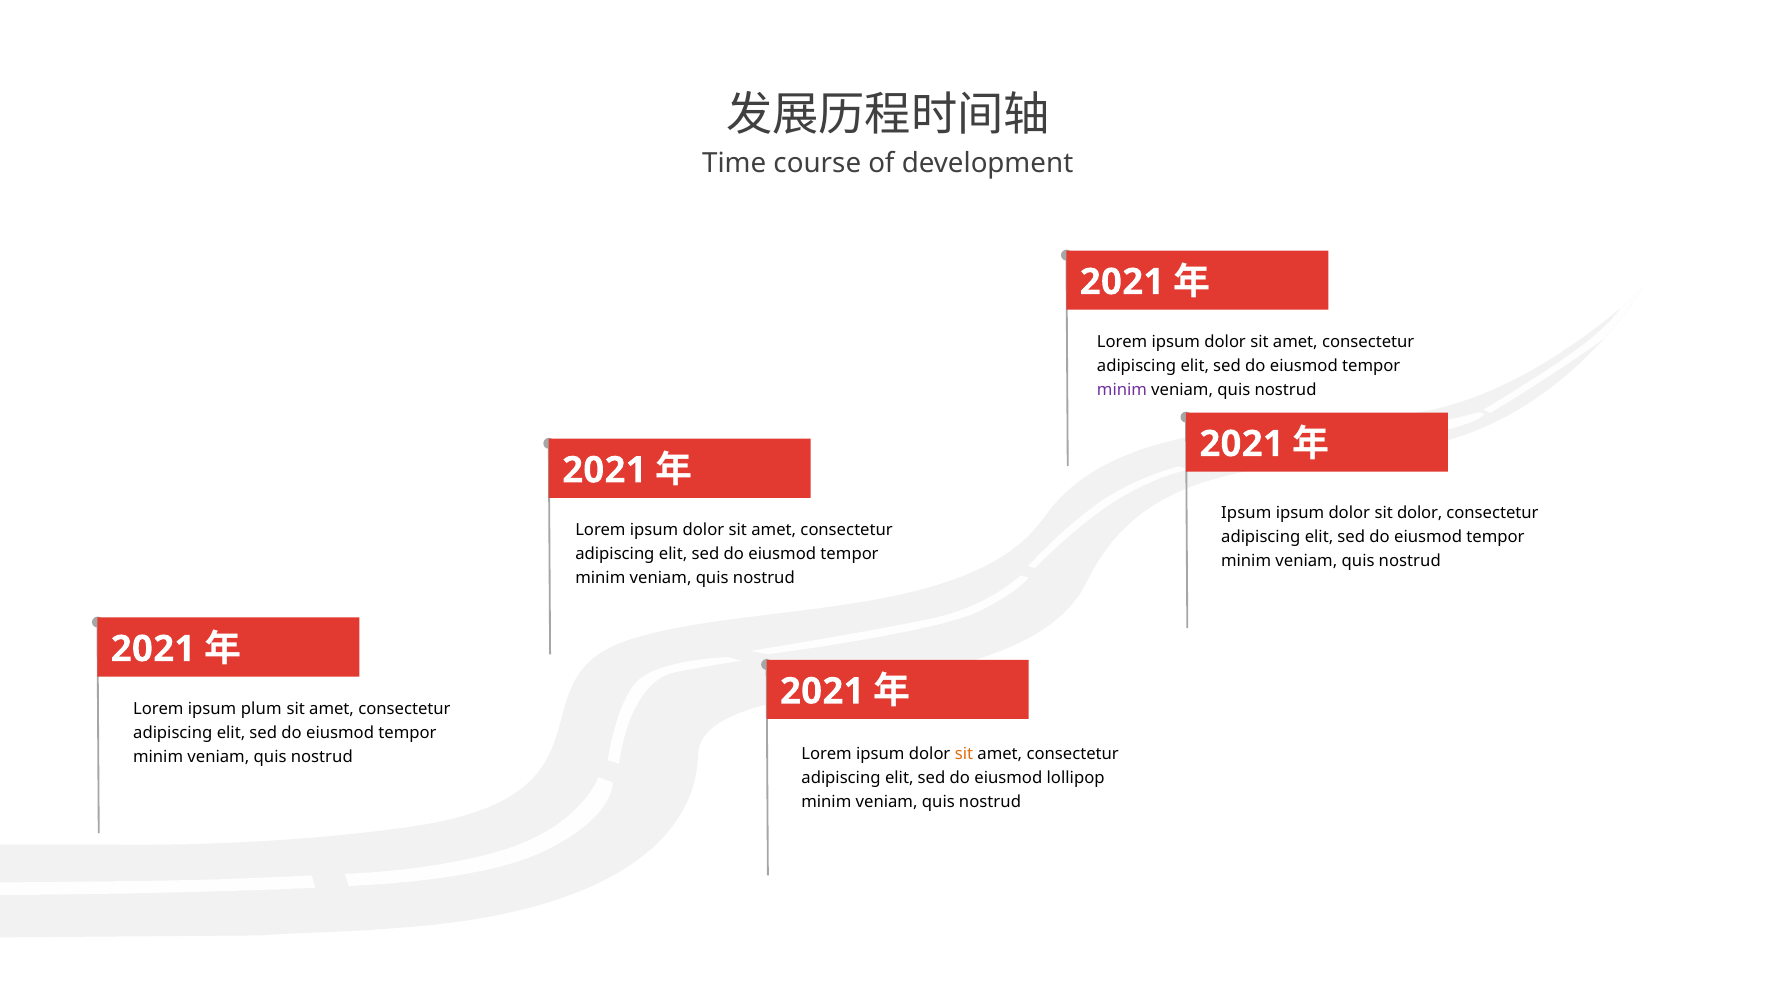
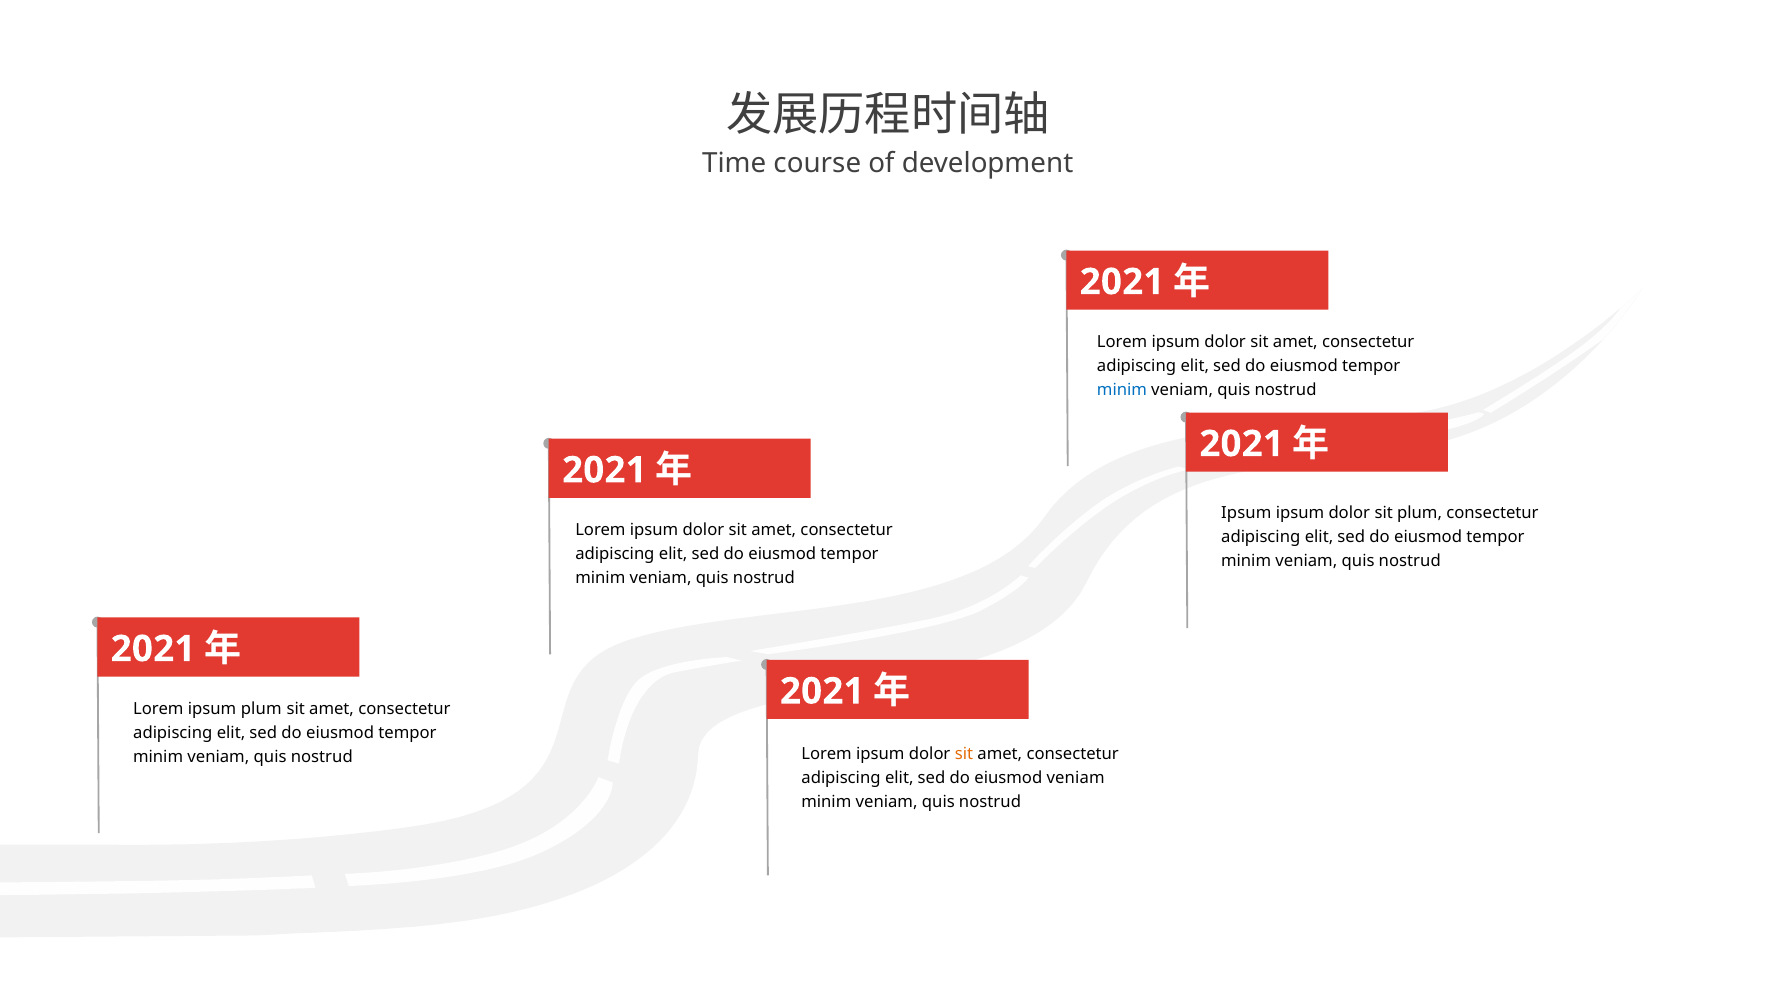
minim colour: purple -> blue (1122, 390)
sit dolor: dolor -> plum (1420, 513)
eiusmod lollipop: lollipop -> veniam (1076, 778)
